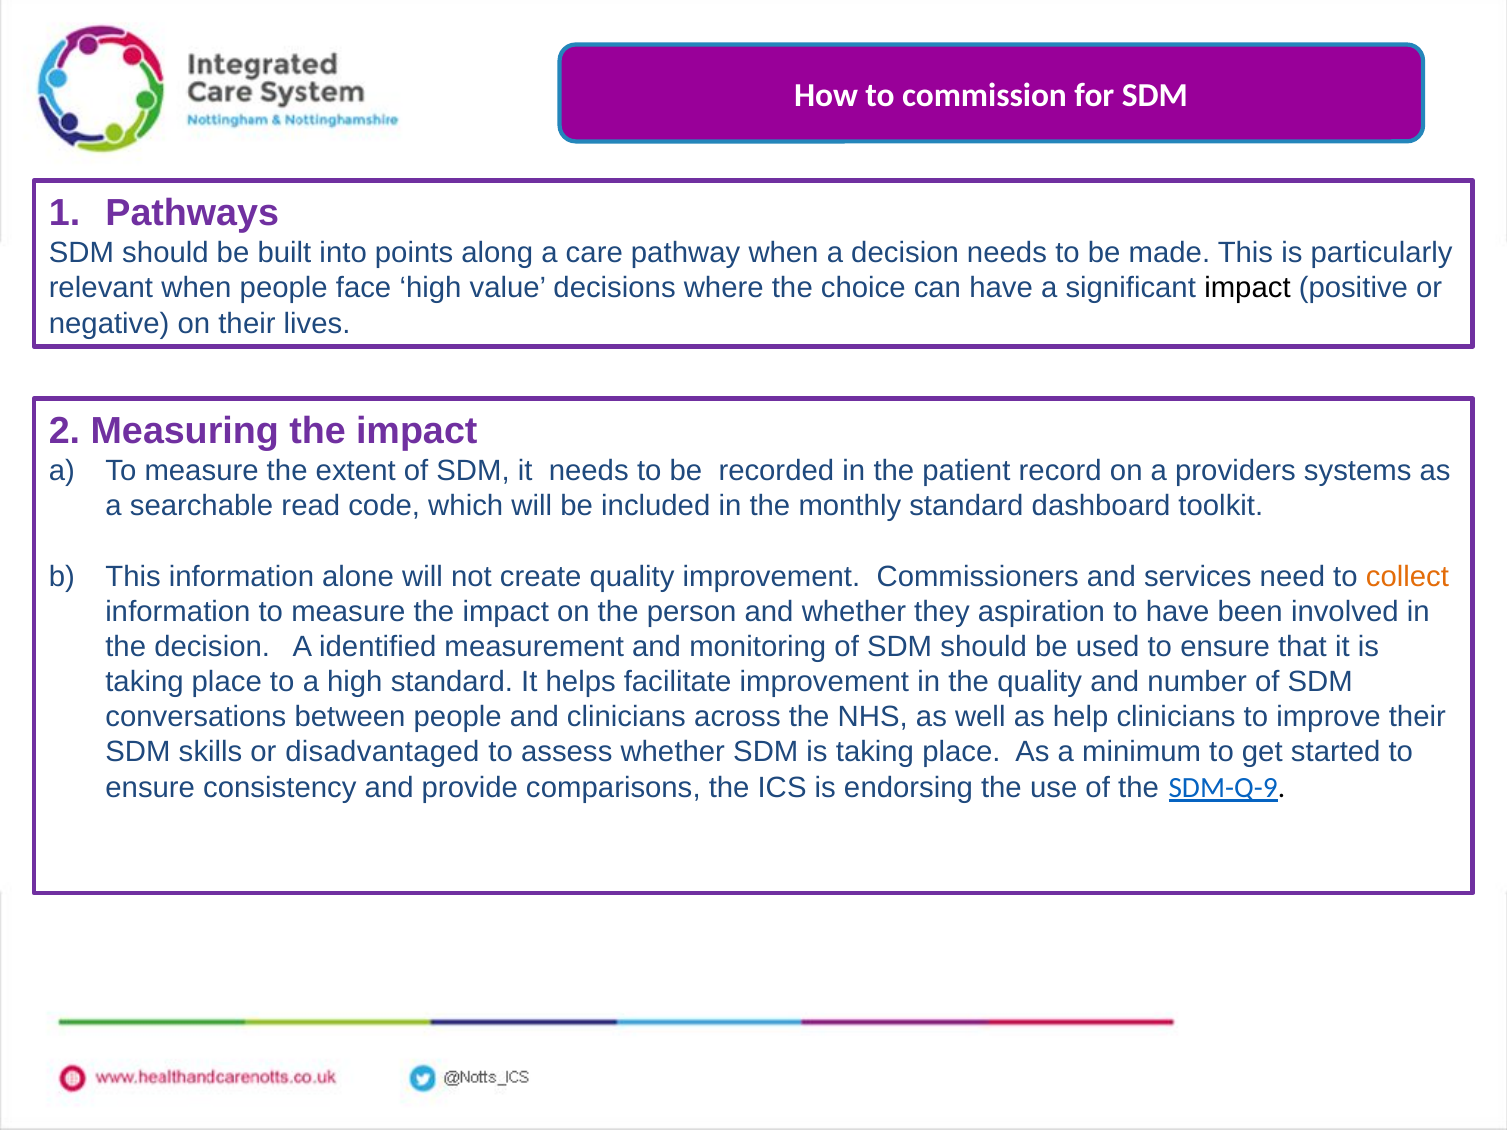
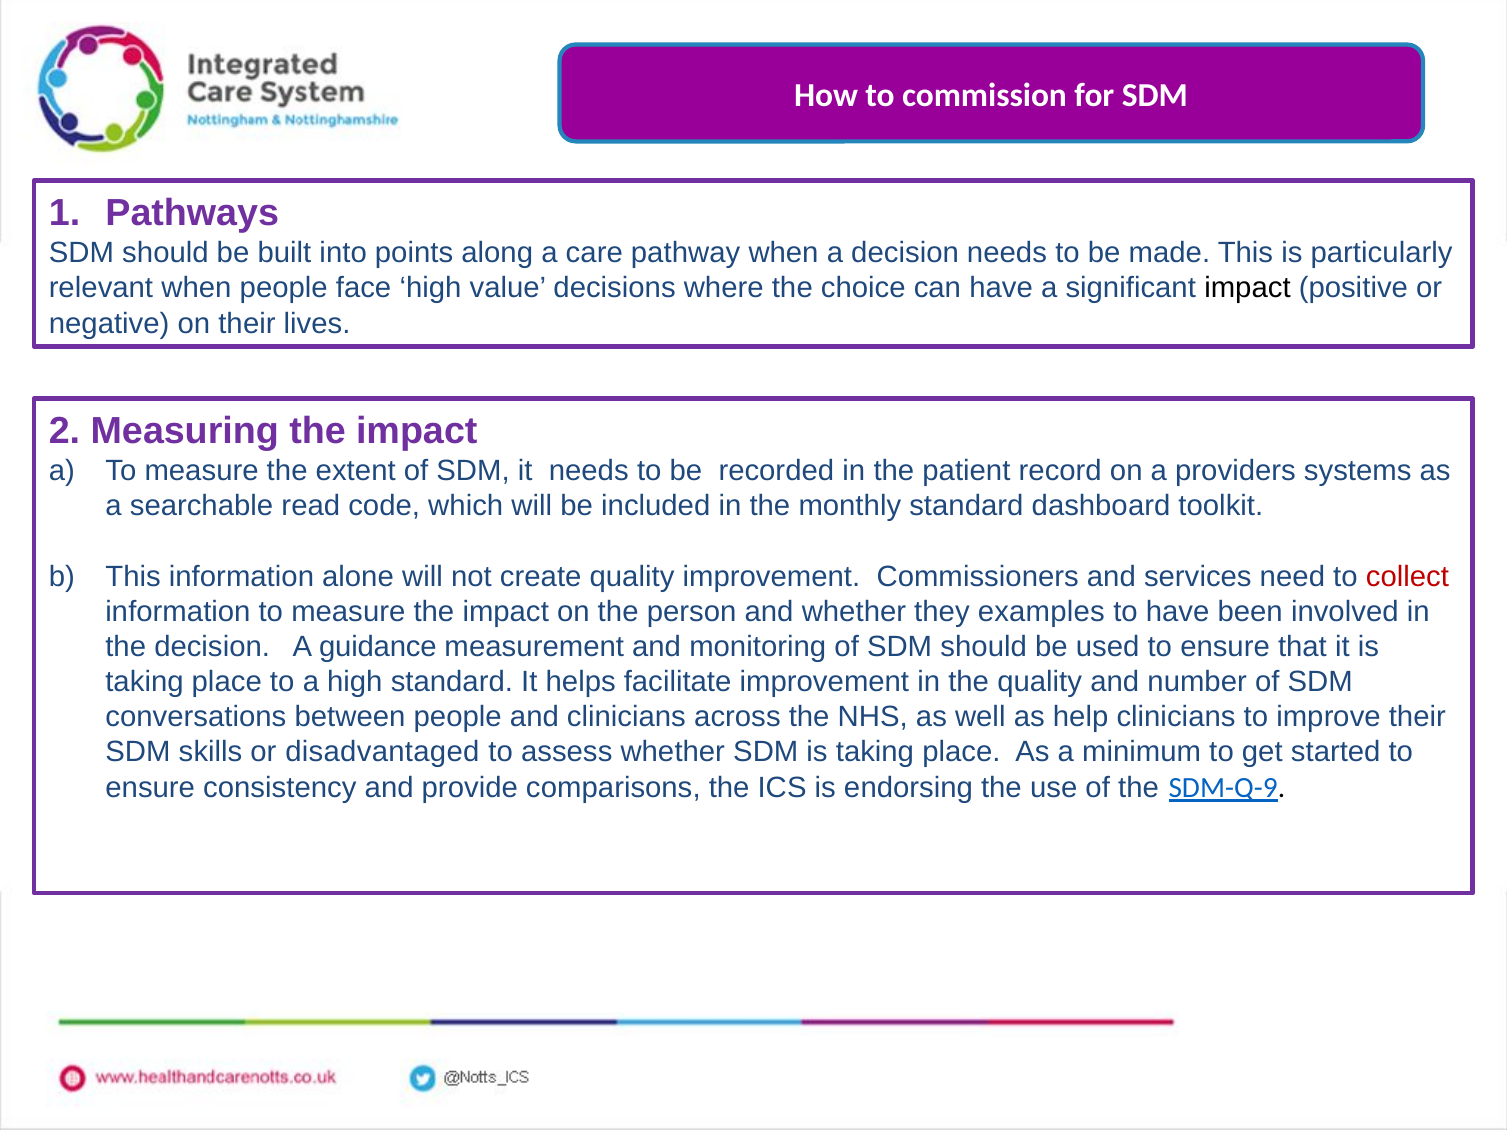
collect colour: orange -> red (1407, 577)
aspiration: aspiration -> examples (1041, 612)
identified: identified -> guidance (378, 647)
